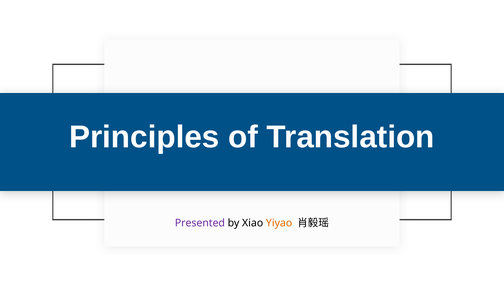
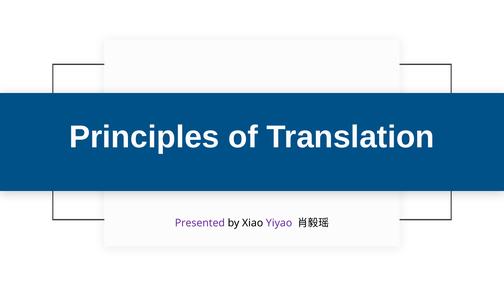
Yiyao colour: orange -> purple (279, 223)
